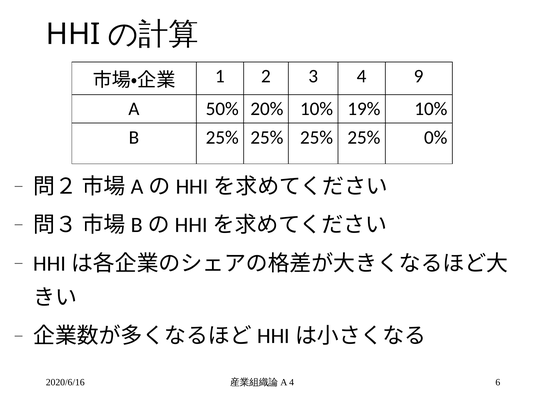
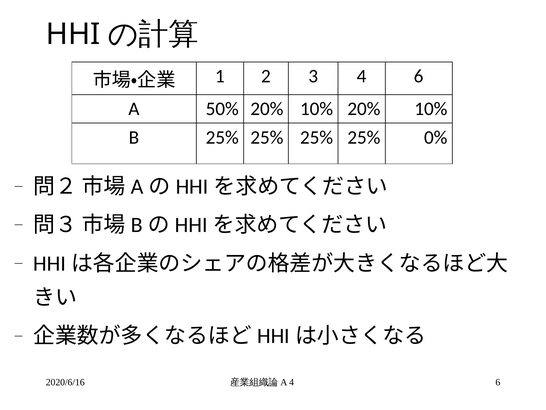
4 9: 9 -> 6 (419, 76)
10% 19%: 19% -> 20% (364, 109)
